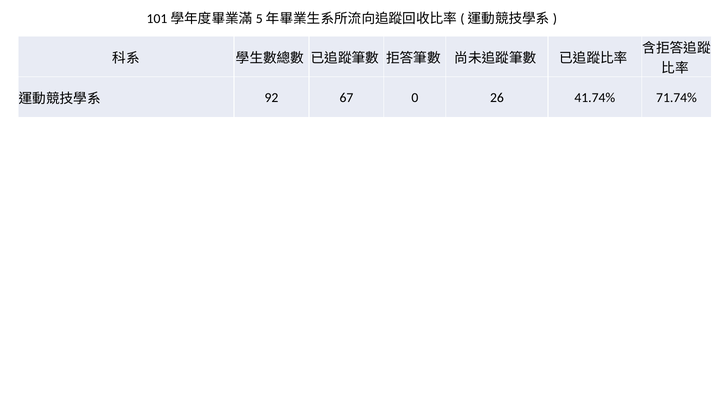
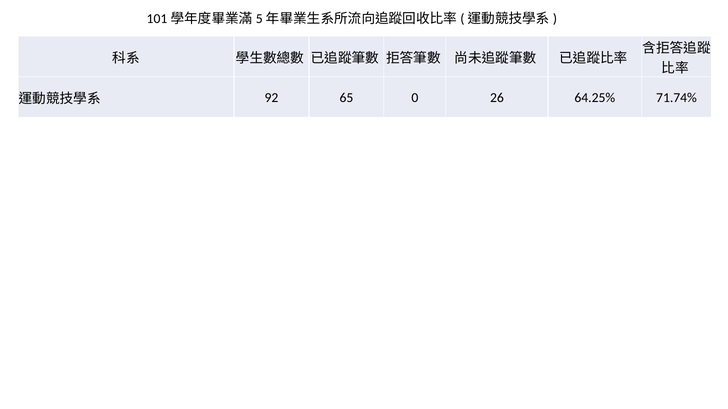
67: 67 -> 65 (346, 98)
41.74%: 41.74% -> 64.25% (595, 98)
